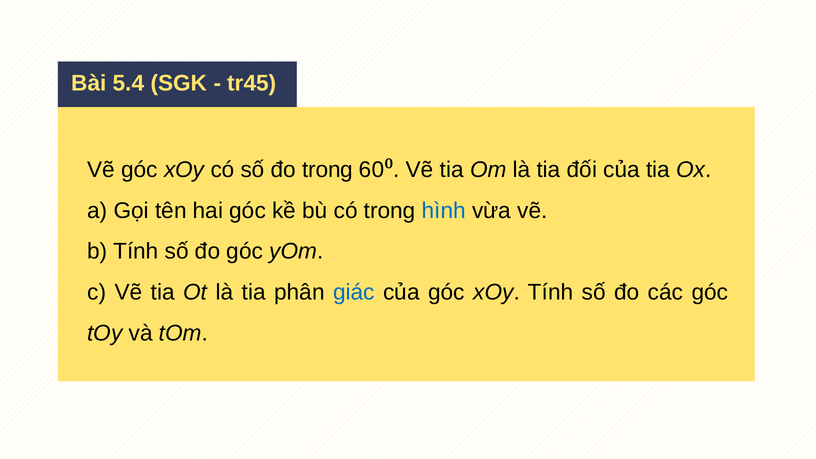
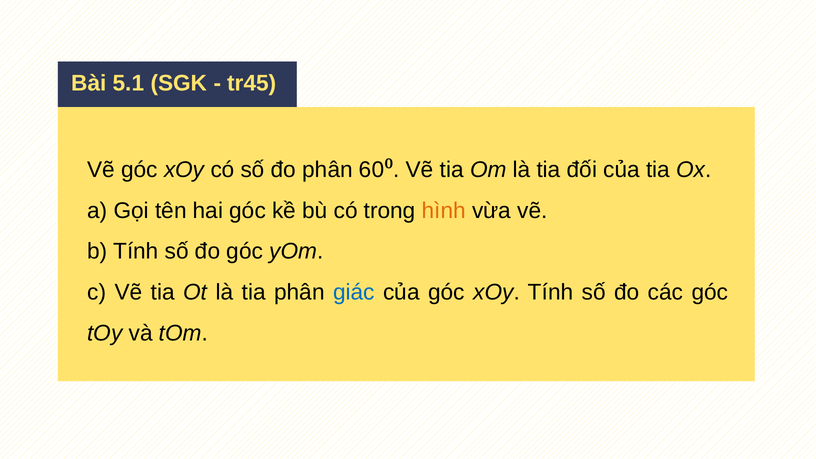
5.4: 5.4 -> 5.1 (129, 83)
đo trong: trong -> phân (328, 170)
hình colour: blue -> orange (444, 211)
